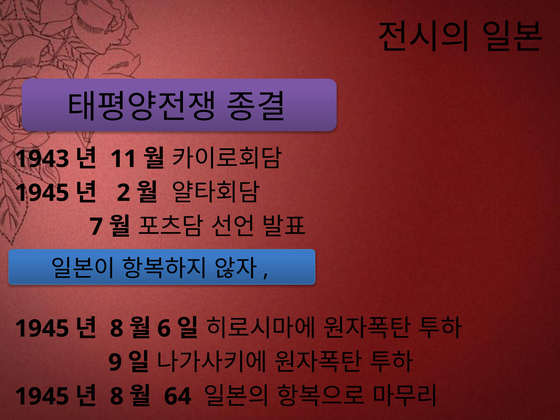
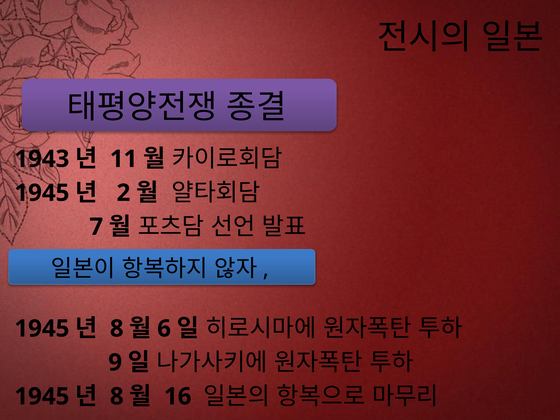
64: 64 -> 16 (178, 396)
